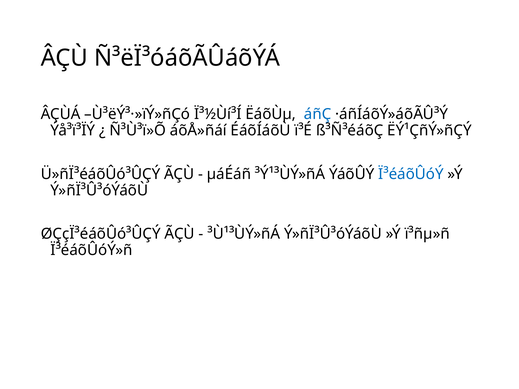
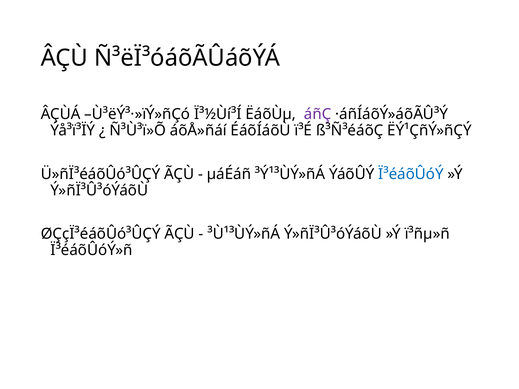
áñÇ colour: blue -> purple (318, 114)
